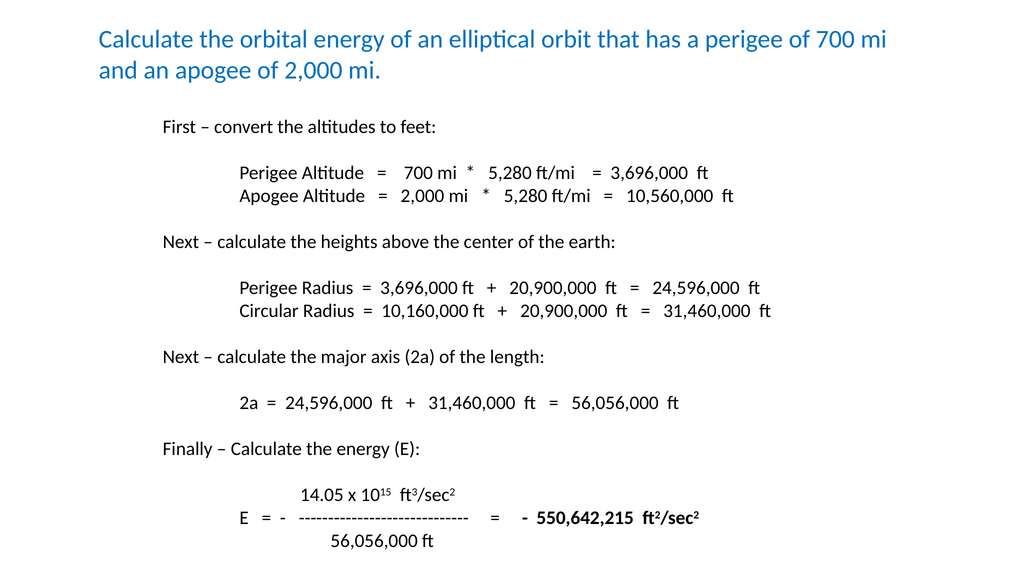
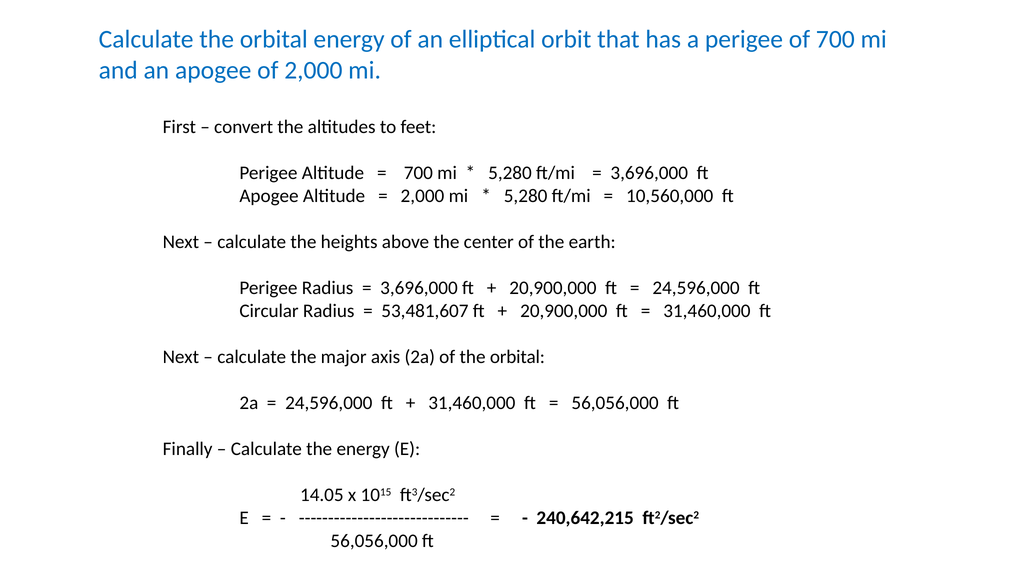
10,160,000: 10,160,000 -> 53,481,607 (425, 311)
of the length: length -> orbital (517, 357)
550,642,215: 550,642,215 -> 240,642,215 (585, 518)
